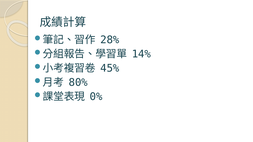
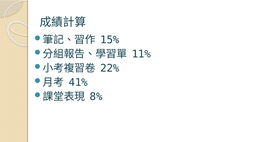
28%: 28% -> 15% (110, 40)
14%: 14% -> 11% (141, 54)
45%: 45% -> 22% (110, 68)
80%: 80% -> 41% (78, 83)
0%: 0% -> 8% (96, 97)
